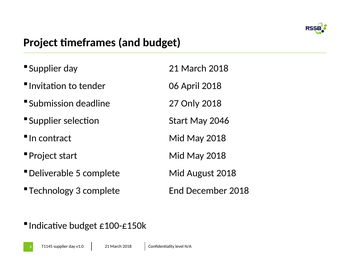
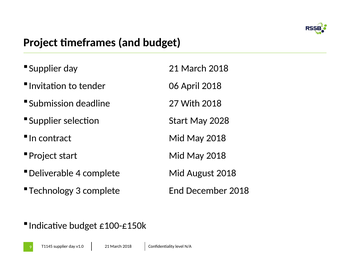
Only: Only -> With (190, 104)
2046: 2046 -> 2028 (219, 121)
5: 5 -> 4 (78, 174)
